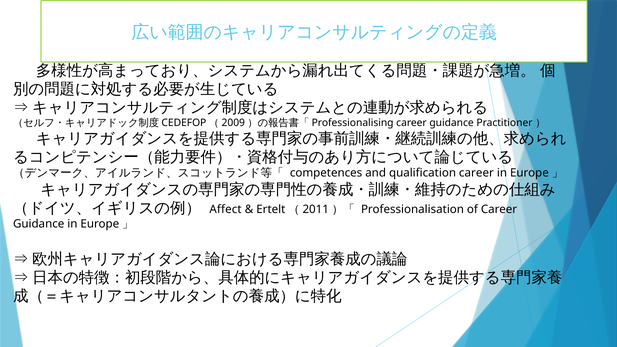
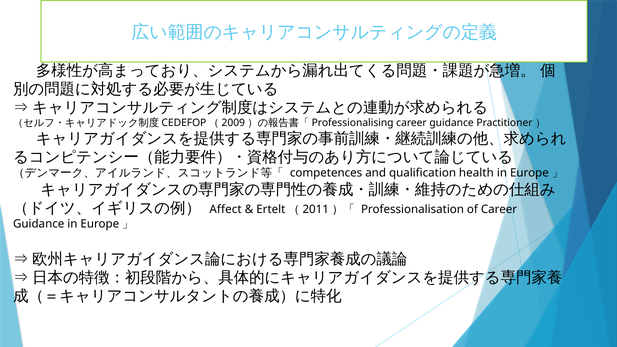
qualification career: career -> health (476, 173)
